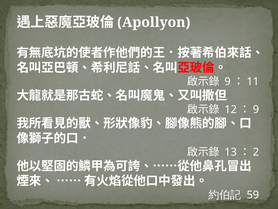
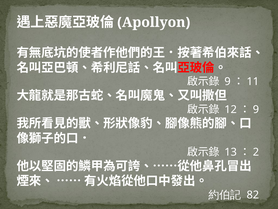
59: 59 -> 82 (253, 194)
